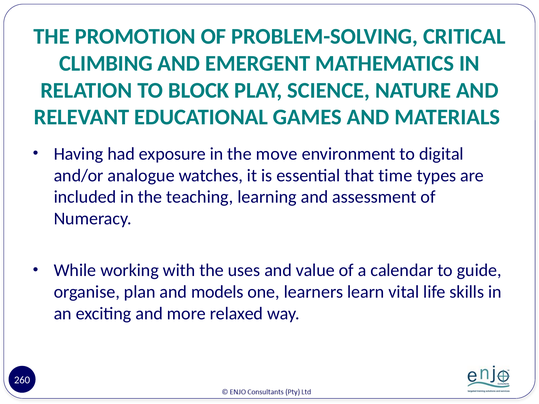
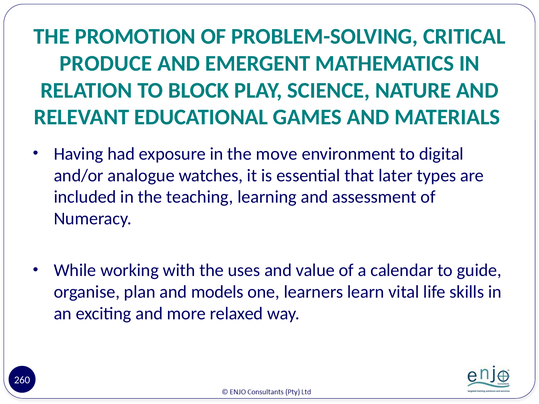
CLIMBING: CLIMBING -> PRODUCE (106, 63)
time: time -> later (395, 176)
